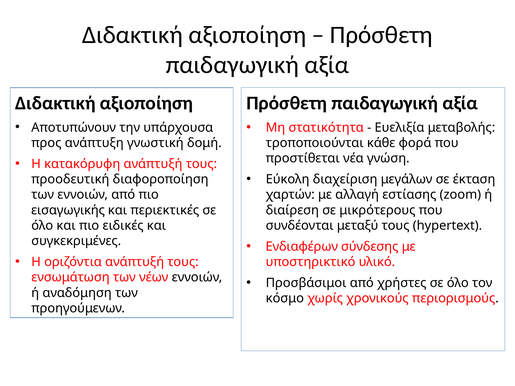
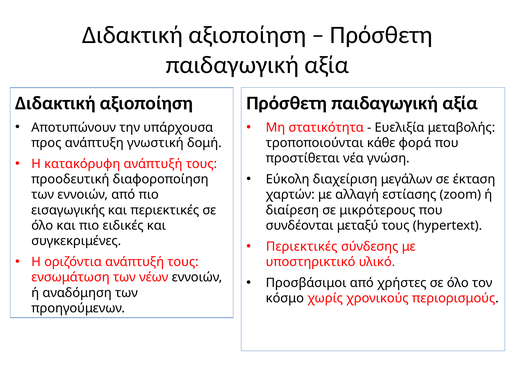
Ενδιαφέρων: Ενδιαφέρων -> Περιεκτικές (302, 247)
